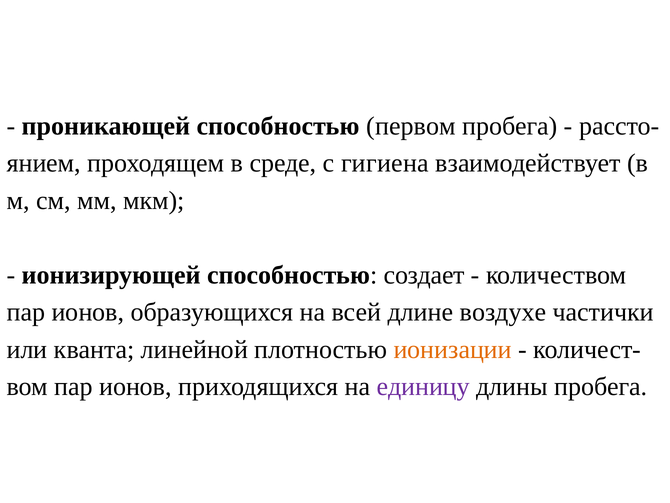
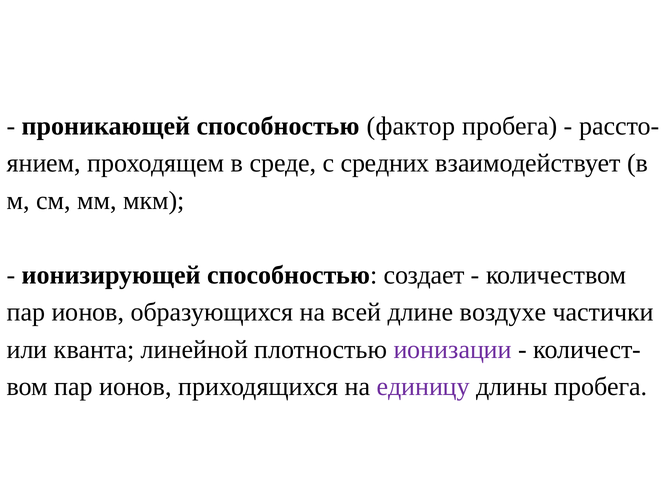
первом: первом -> фактор (411, 126)
гигиена: гигиена -> средних (385, 163)
ионизации colour: orange -> purple (453, 349)
